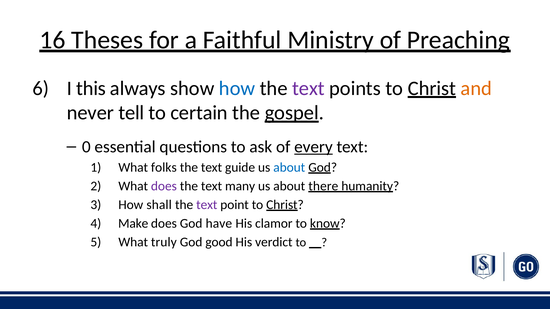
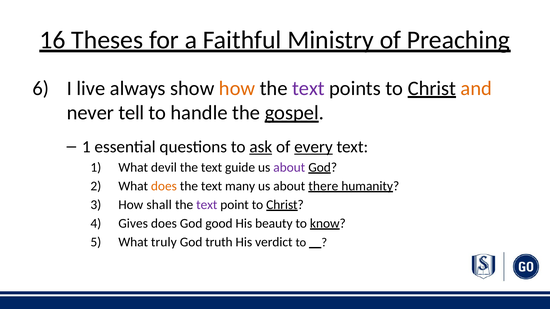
this: this -> live (91, 88)
how colour: blue -> orange (237, 88)
certain: certain -> handle (199, 113)
0: 0 -> 1 (86, 147)
ask underline: none -> present (261, 147)
folks: folks -> devil (164, 168)
about colour: blue -> purple (289, 168)
does colour: purple -> orange (164, 186)
Make: Make -> Gives (133, 224)
have: have -> good (219, 224)
clamor: clamor -> beauty (274, 224)
good: good -> truth (219, 242)
